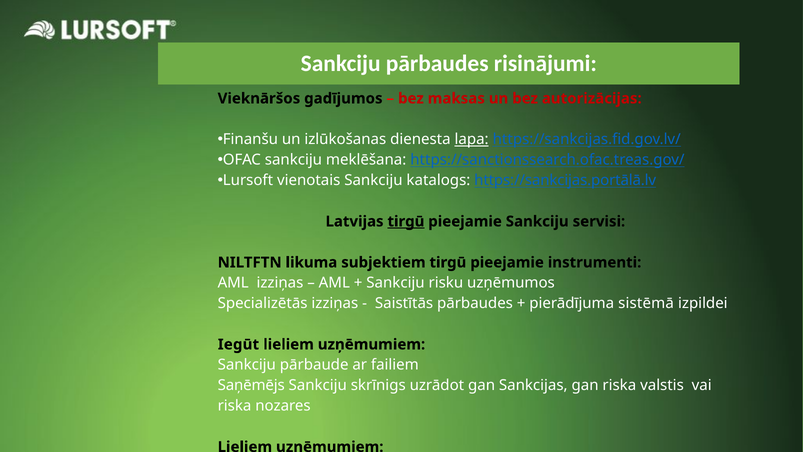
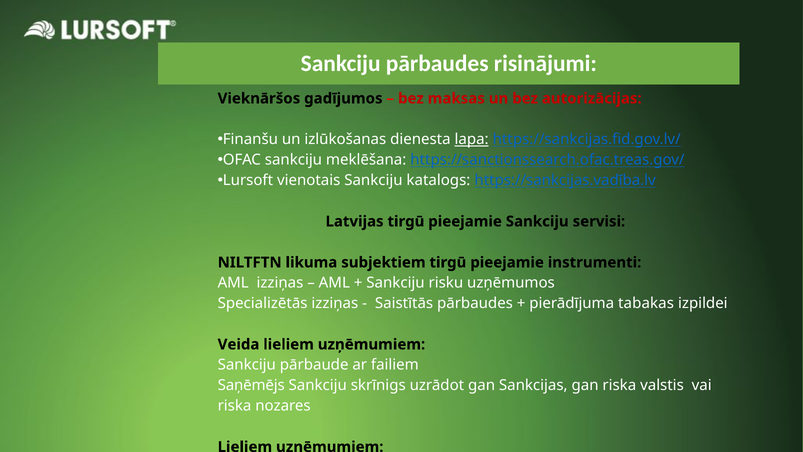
https://sankcijas.portālā.lv: https://sankcijas.portālā.lv -> https://sankcijas.vadība.lv (565, 180)
tirgū underline: present -> none (406, 221)
sistēmā: sistēmā -> tabakas (646, 303)
Iegūt: Iegūt -> Veida (239, 344)
